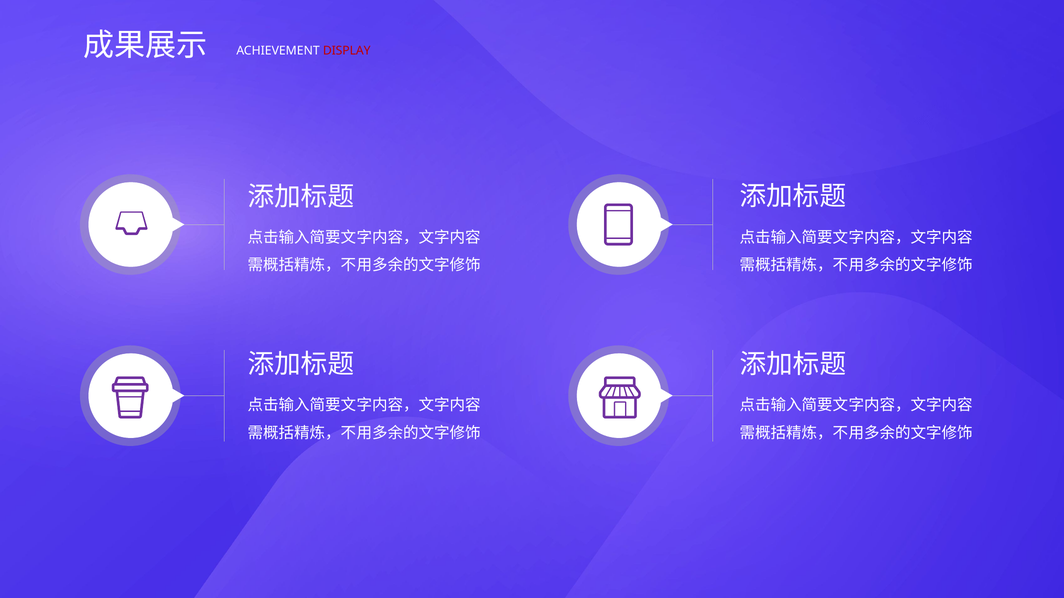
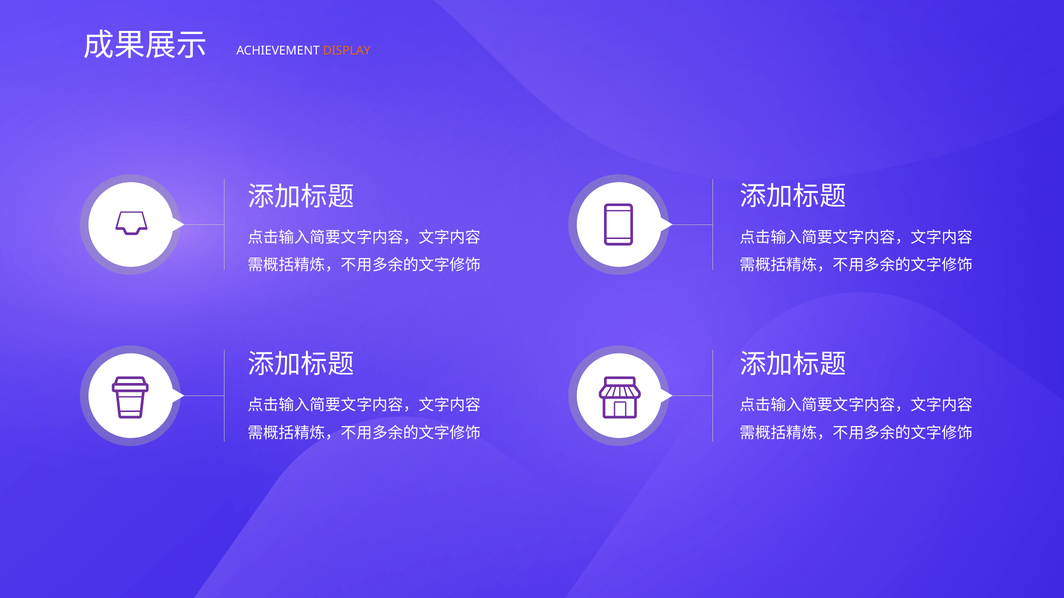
DISPLAY colour: red -> orange (347, 51)
